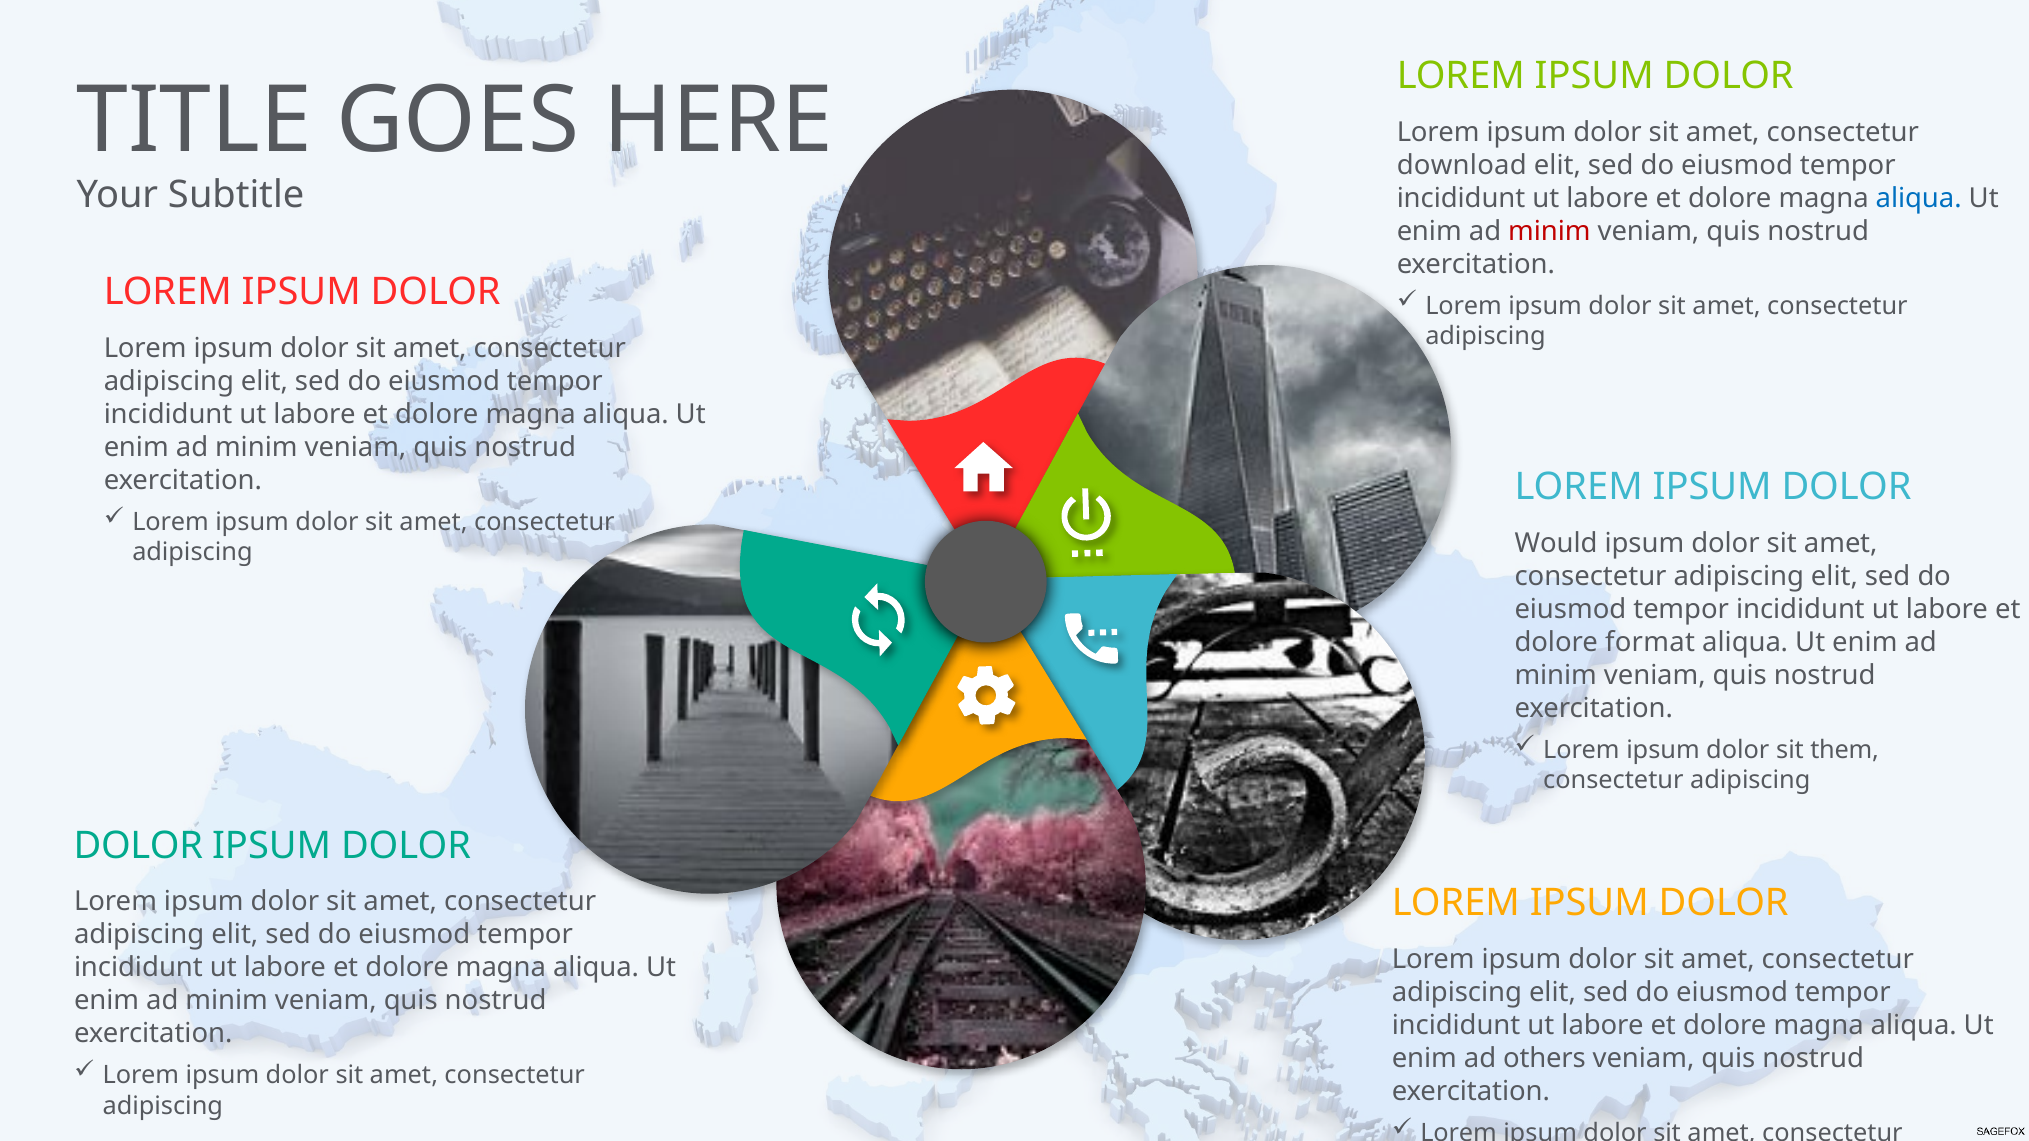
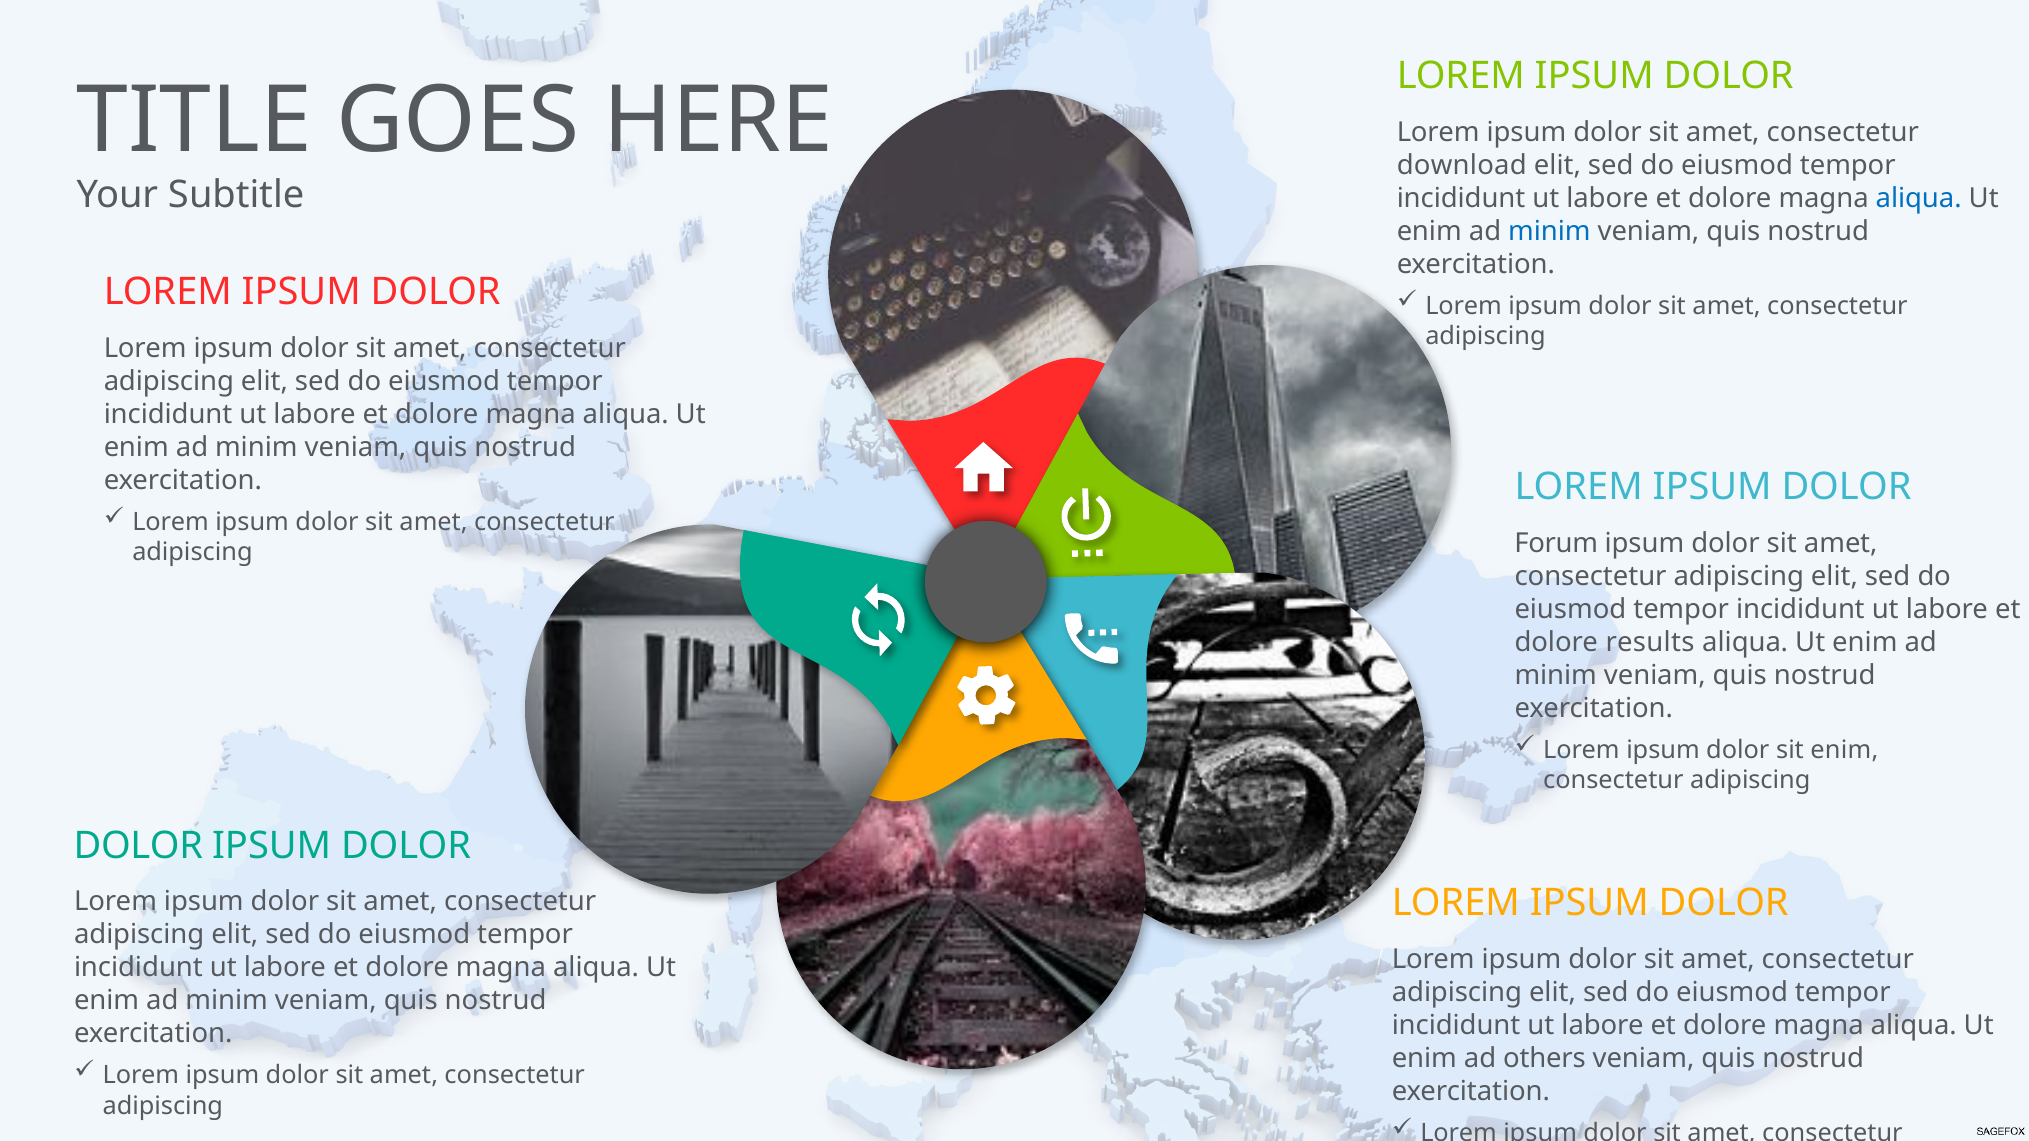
minim colour: red -> blue (1549, 231)
Would: Would -> Forum (1556, 543)
format: format -> results (1650, 643)
sit them: them -> enim (1844, 750)
